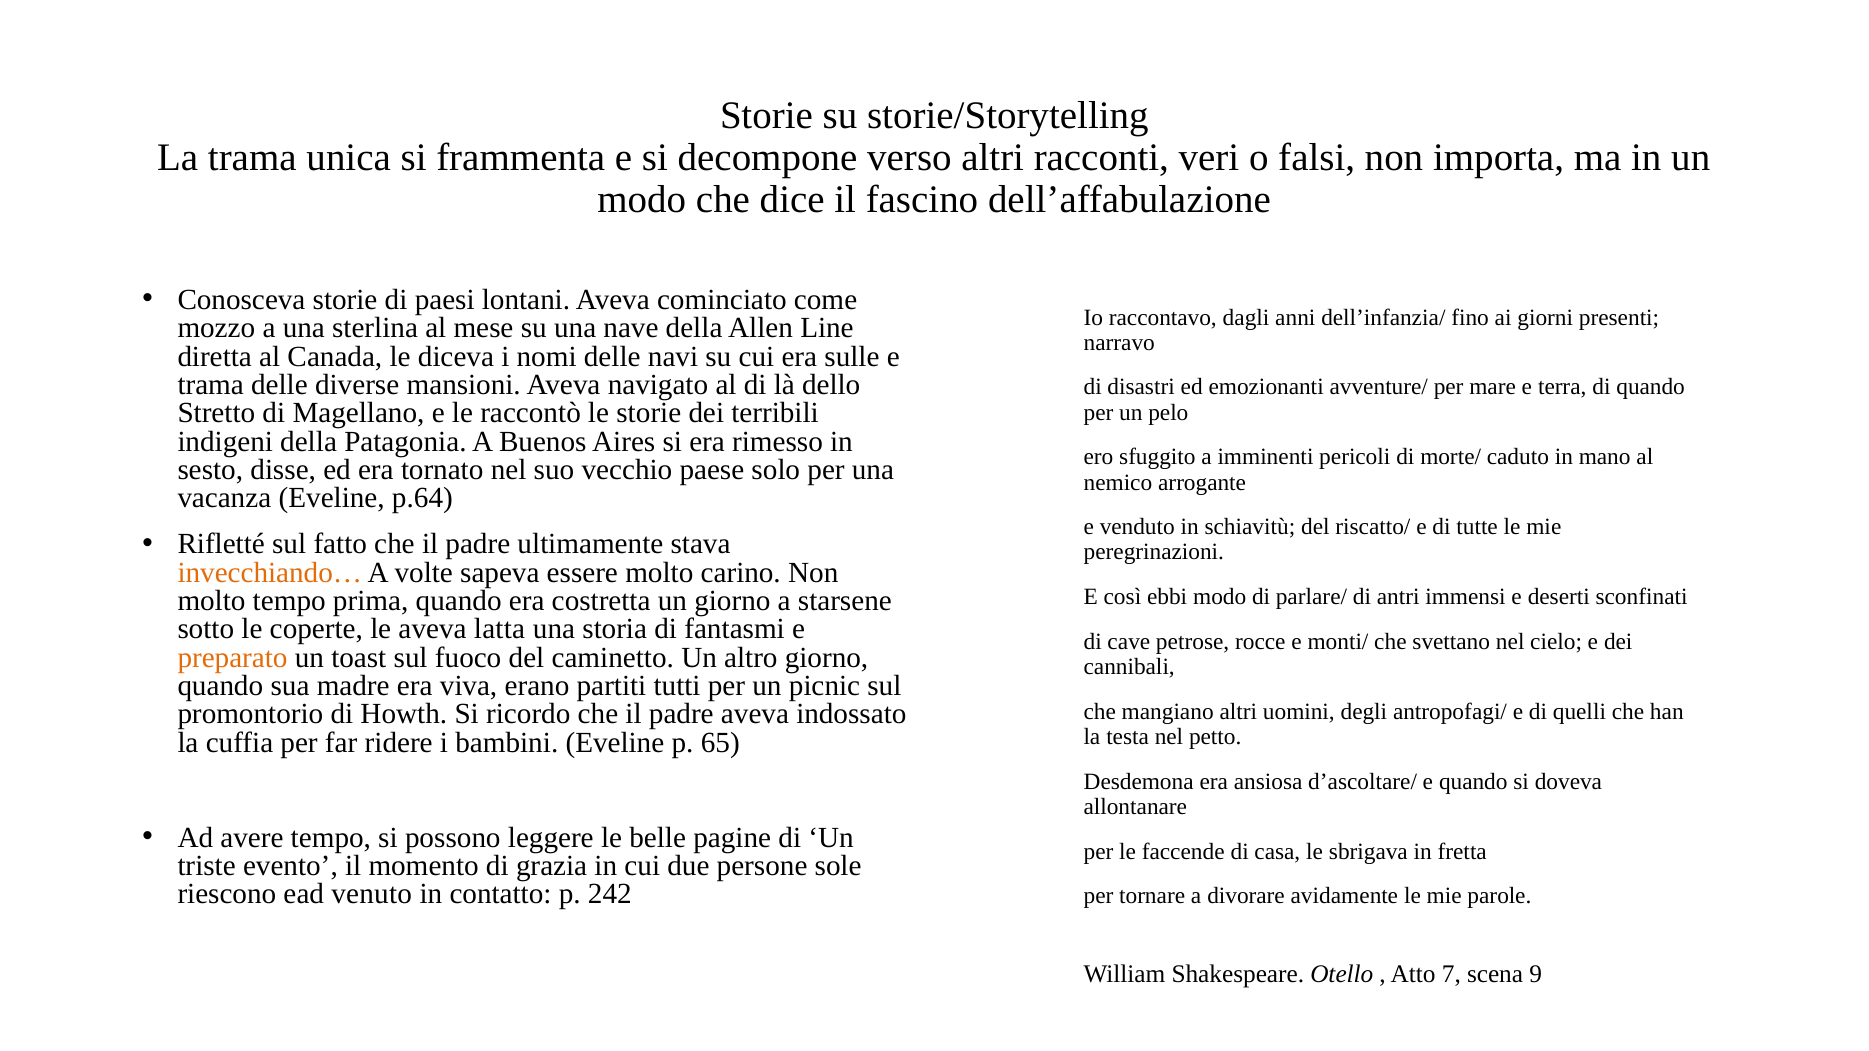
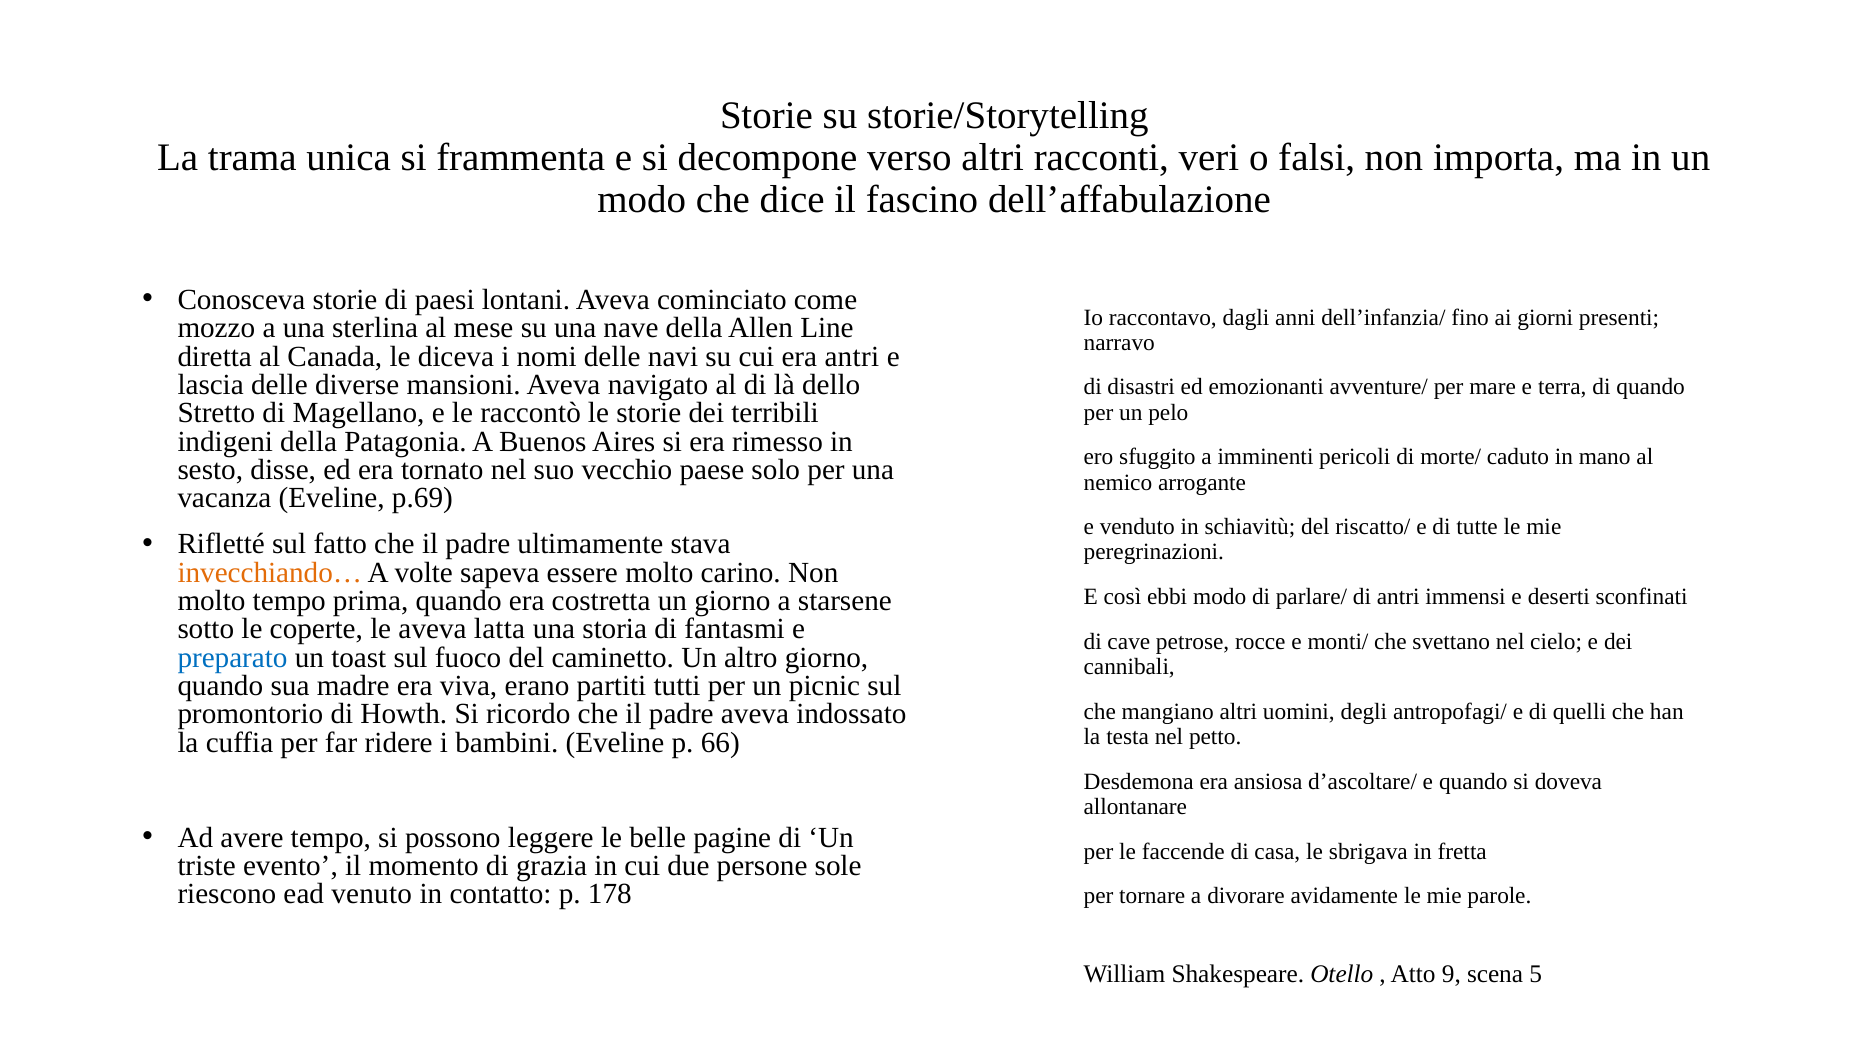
era sulle: sulle -> antri (852, 357)
trama: trama -> lascia (211, 385)
p.64: p.64 -> p.69 (422, 498)
preparato colour: orange -> blue (233, 658)
65: 65 -> 66 (720, 743)
242: 242 -> 178 (610, 894)
7: 7 -> 9 (1451, 974)
9: 9 -> 5 (1536, 974)
